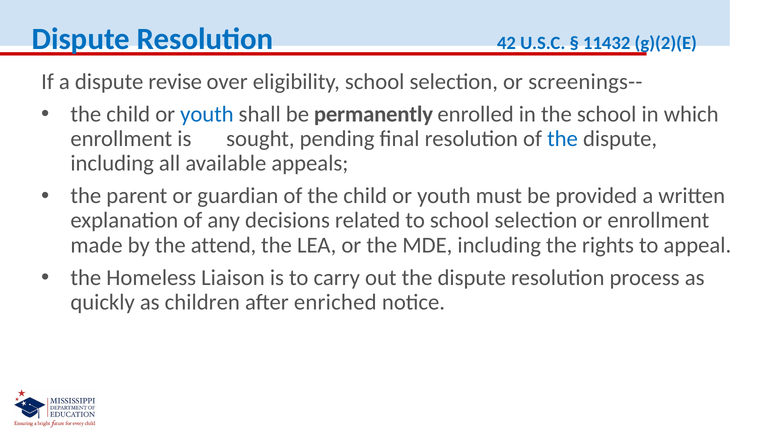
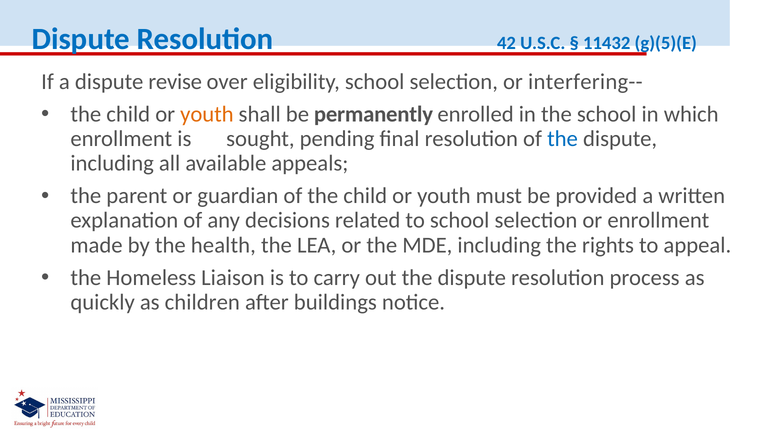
g)(2)(E: g)(2)(E -> g)(5)(E (666, 43)
screenings--: screenings-- -> interfering-- (585, 82)
youth colour: blue -> orange (207, 114)
attend: attend -> health (223, 245)
enriched: enriched -> buildings (335, 302)
